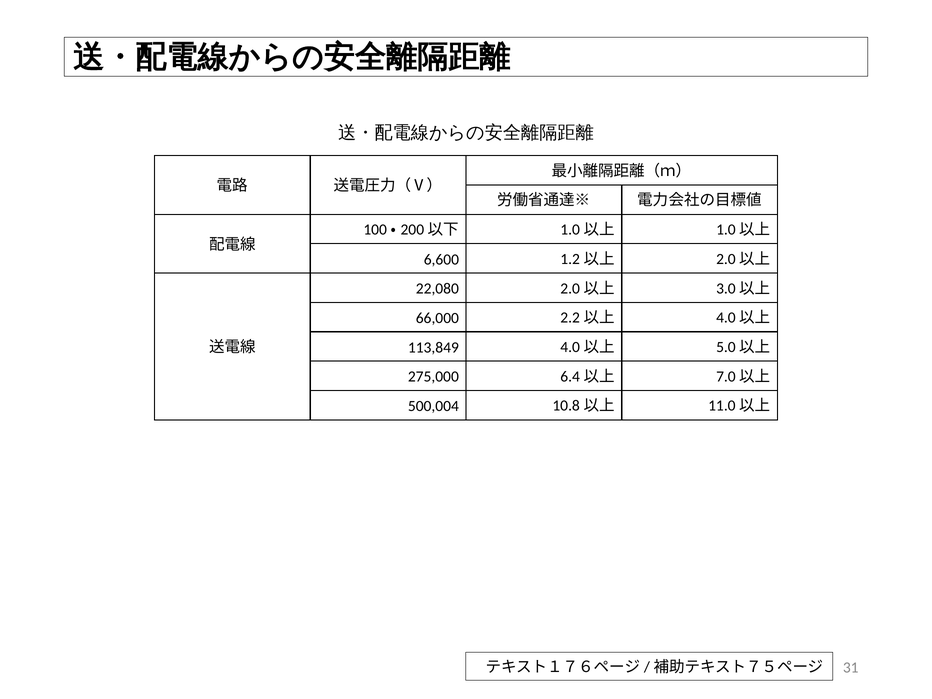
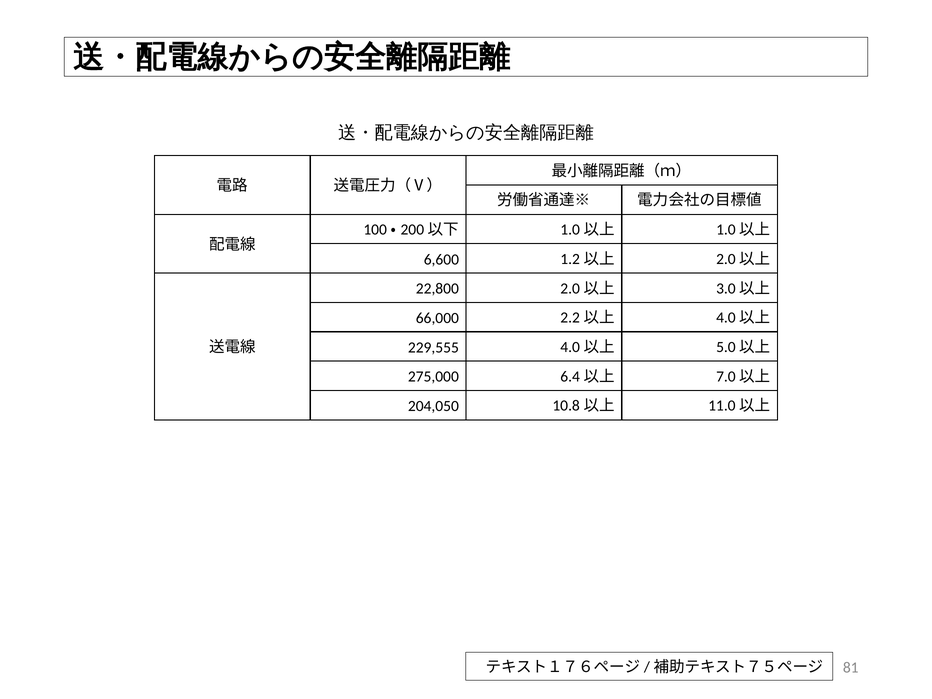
22,080: 22,080 -> 22,800 (437, 289)
113,849: 113,849 -> 229,555 (433, 347)
500,004: 500,004 -> 204,050 (433, 406)
31: 31 -> 81 (851, 667)
